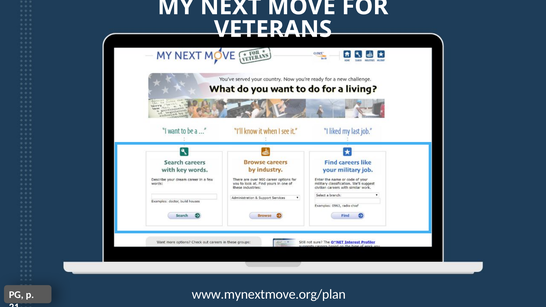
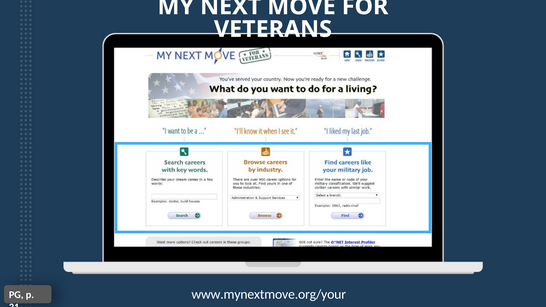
www.mynextmove.org/plan: www.mynextmove.org/plan -> www.mynextmove.org/your (269, 294)
